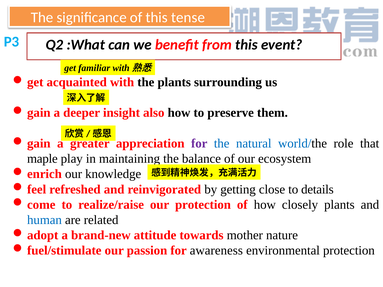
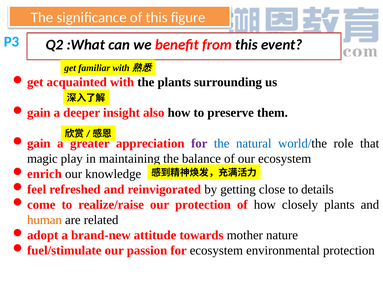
tense: tense -> figure (188, 17)
maple: maple -> magic (42, 159)
human colour: blue -> orange (44, 220)
for awareness: awareness -> ecosystem (216, 251)
